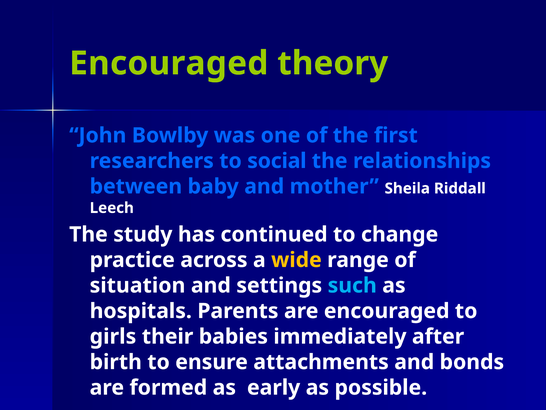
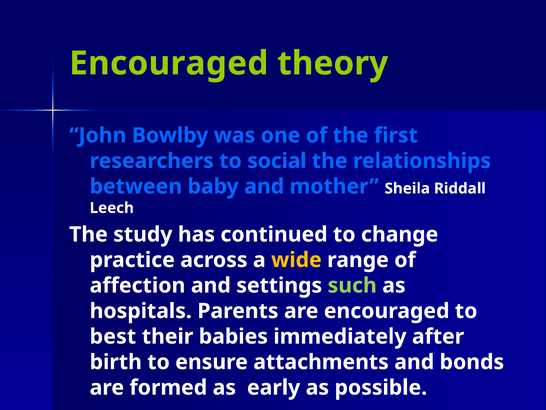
situation: situation -> affection (138, 285)
such colour: light blue -> light green (352, 285)
girls: girls -> best (113, 336)
